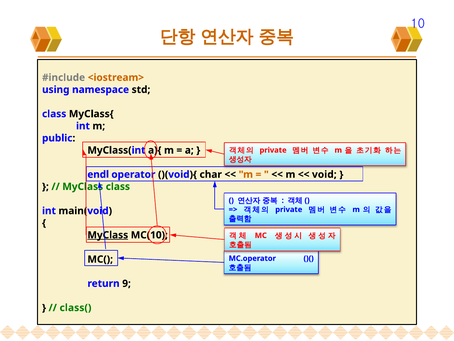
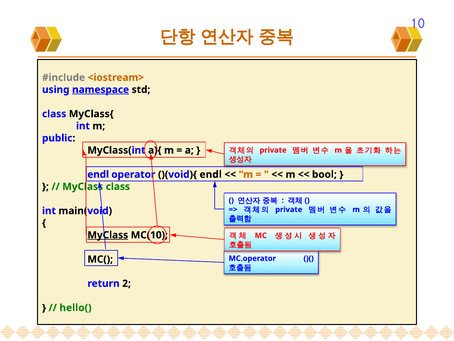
namespace underline: none -> present (101, 90)
)(void){ char: char -> endl (211, 174)
void: void -> bool (324, 174)
9: 9 -> 2 (127, 283)
class(: class( -> hello( (76, 307)
